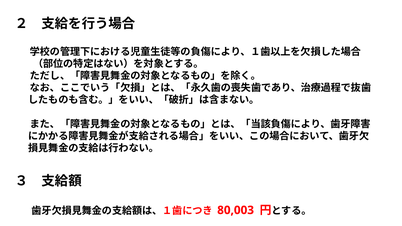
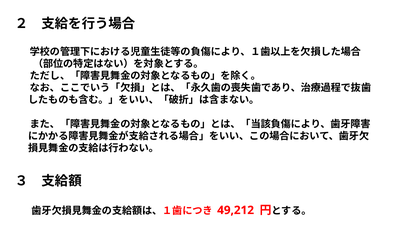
80,003: 80,003 -> 49,212 (236, 210)
